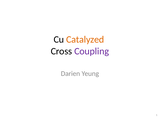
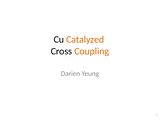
Coupling colour: purple -> orange (92, 51)
